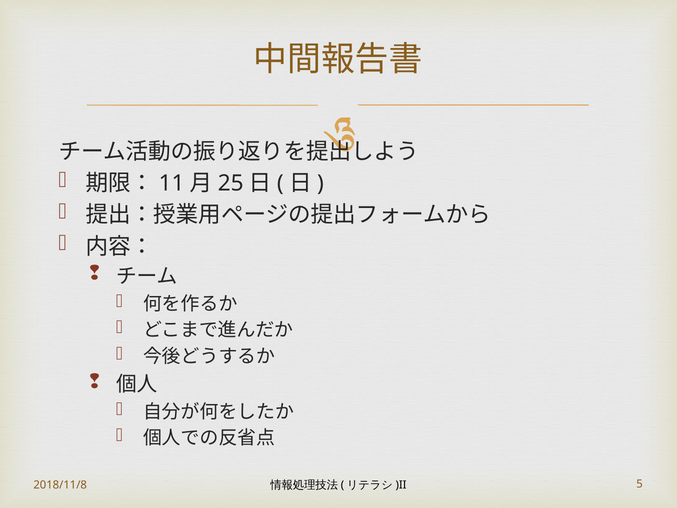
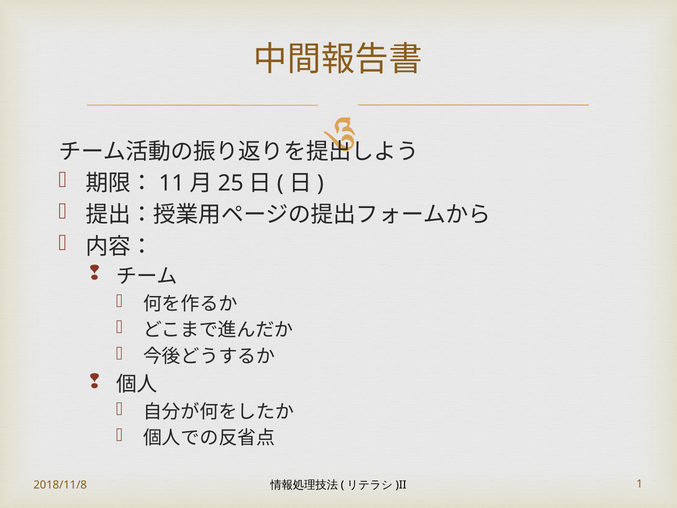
5: 5 -> 1 (640, 484)
